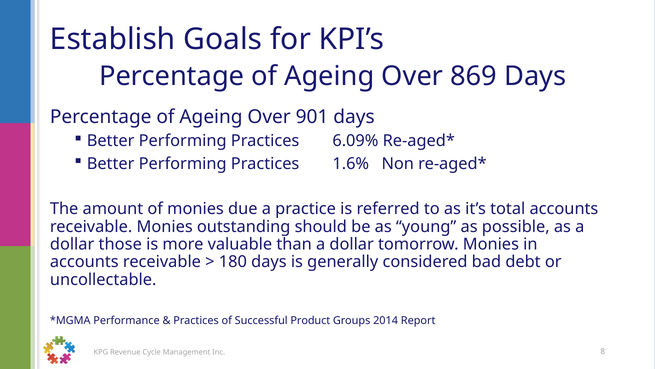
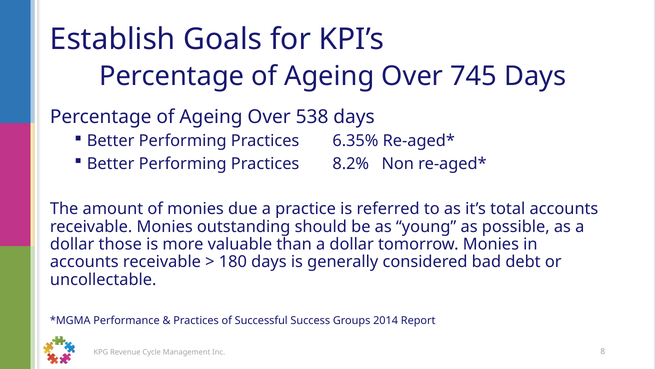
869: 869 -> 745 (474, 76)
901: 901 -> 538 (312, 117)
6.09%: 6.09% -> 6.35% (355, 141)
1.6%: 1.6% -> 8.2% (351, 163)
Product: Product -> Success (310, 320)
